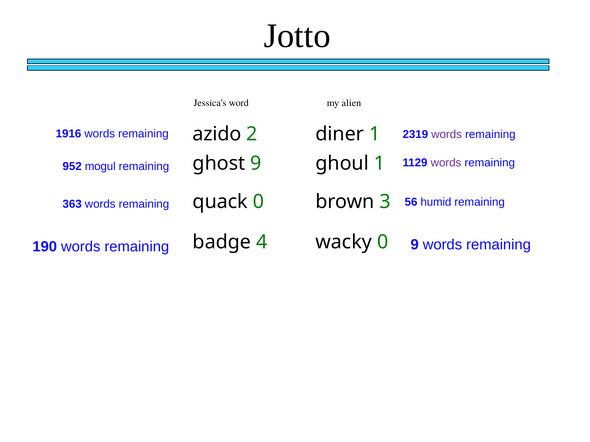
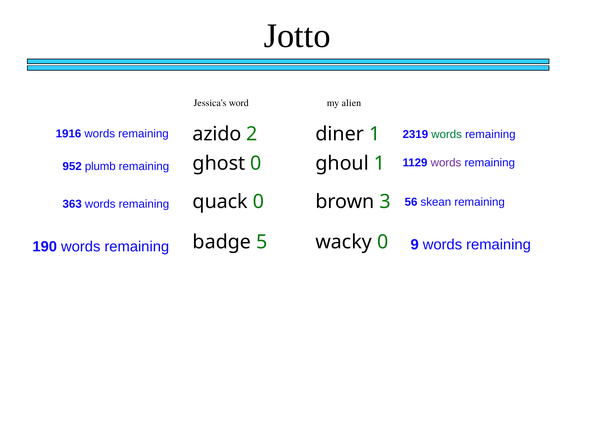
words colour: purple -> green (447, 135)
ghost 9: 9 -> 0 (256, 164)
mogul: mogul -> plumb (100, 167)
humid: humid -> skean (436, 202)
4: 4 -> 5 (262, 242)
